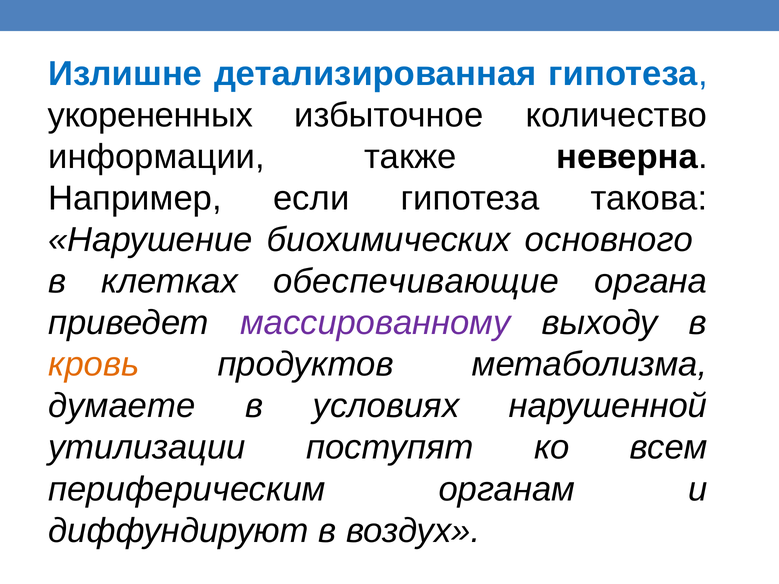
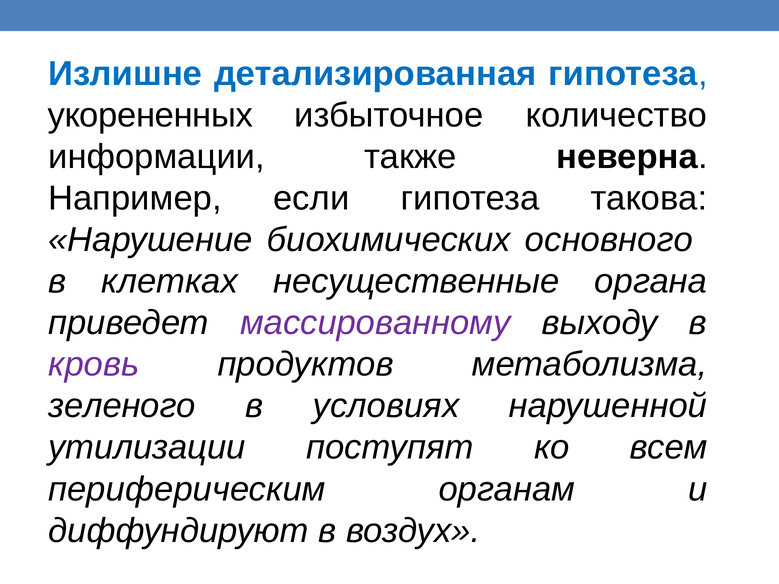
обеспечивающие: обеспечивающие -> несущественные (416, 282)
кровь colour: orange -> purple (94, 365)
думаете: думаете -> зеленого (122, 406)
